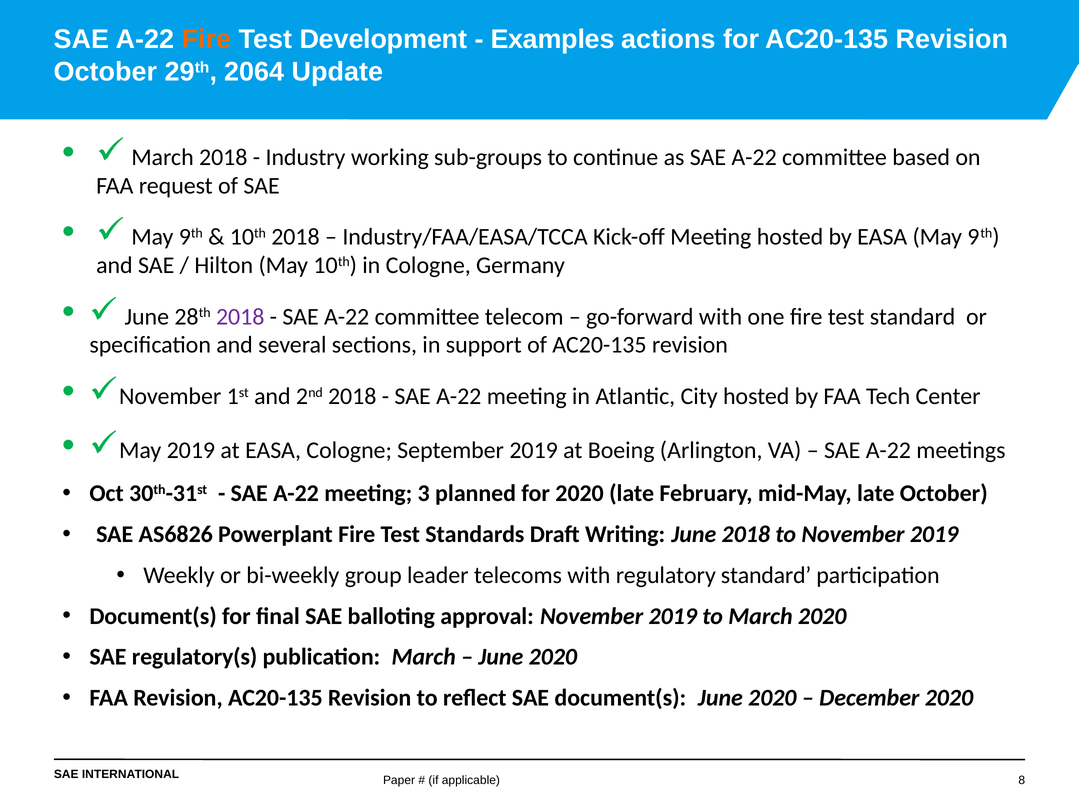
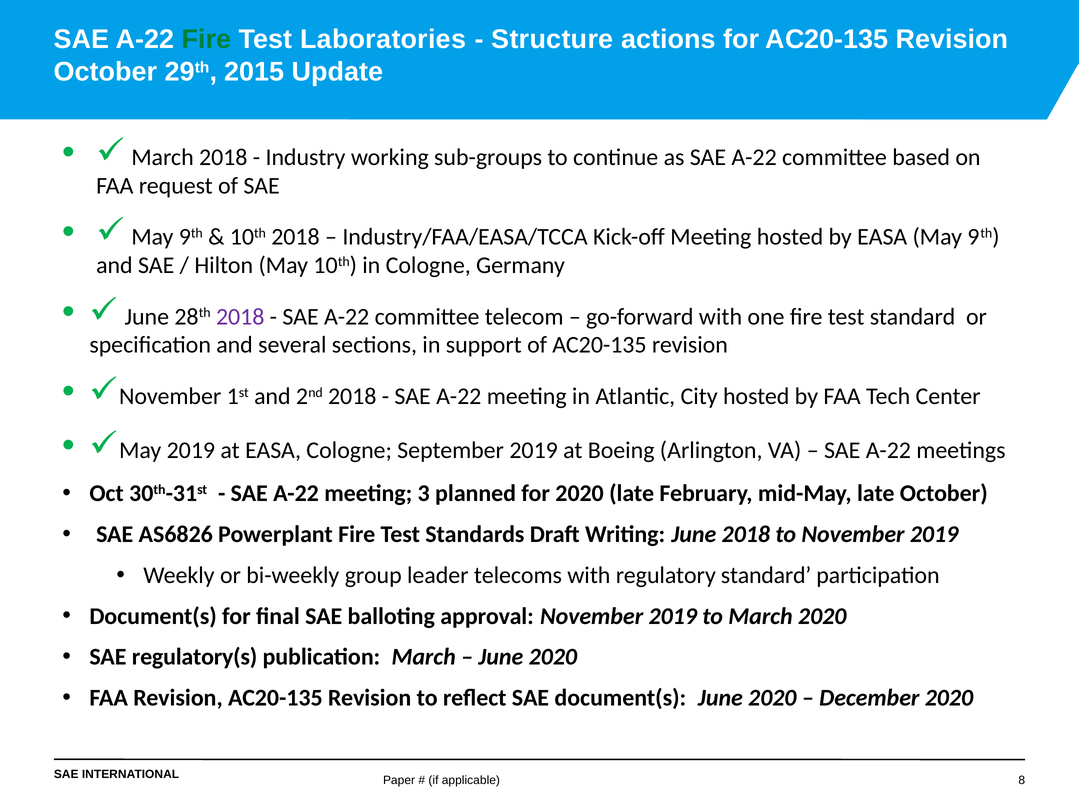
Fire colour: orange -> green (206, 40)
Development: Development -> Laboratories (383, 40)
Examples: Examples -> Structure (552, 40)
2064: 2064 -> 2015 (254, 72)
